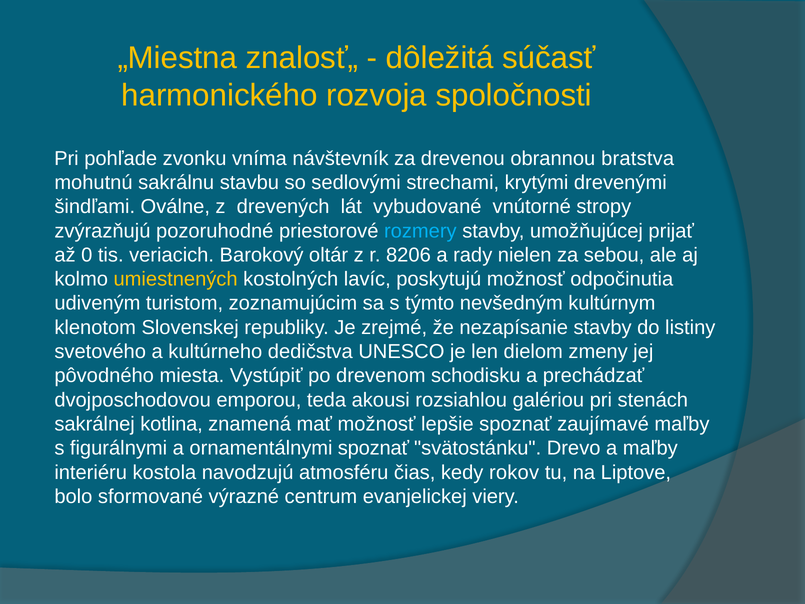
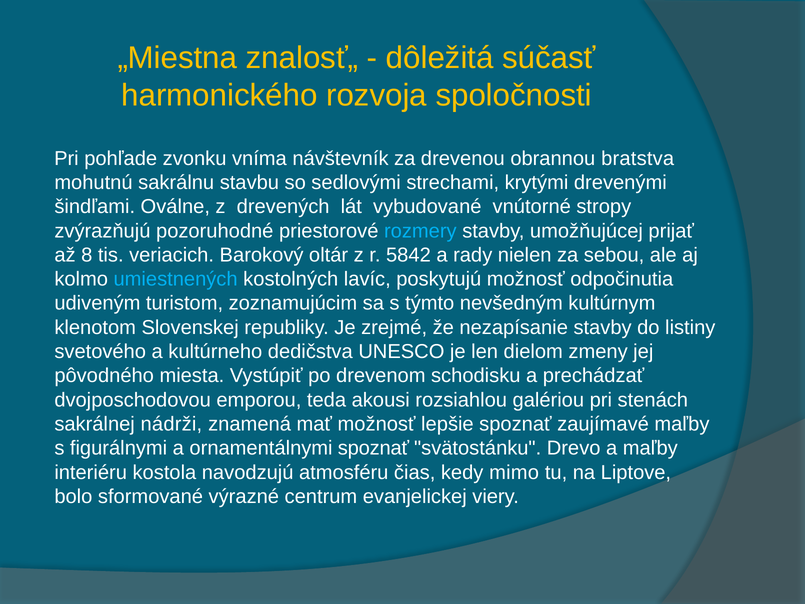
0: 0 -> 8 (87, 255)
8206: 8206 -> 5842 (408, 255)
umiestnených colour: yellow -> light blue (176, 279)
kotlina: kotlina -> nádrži (171, 424)
rokov: rokov -> mimo (514, 472)
